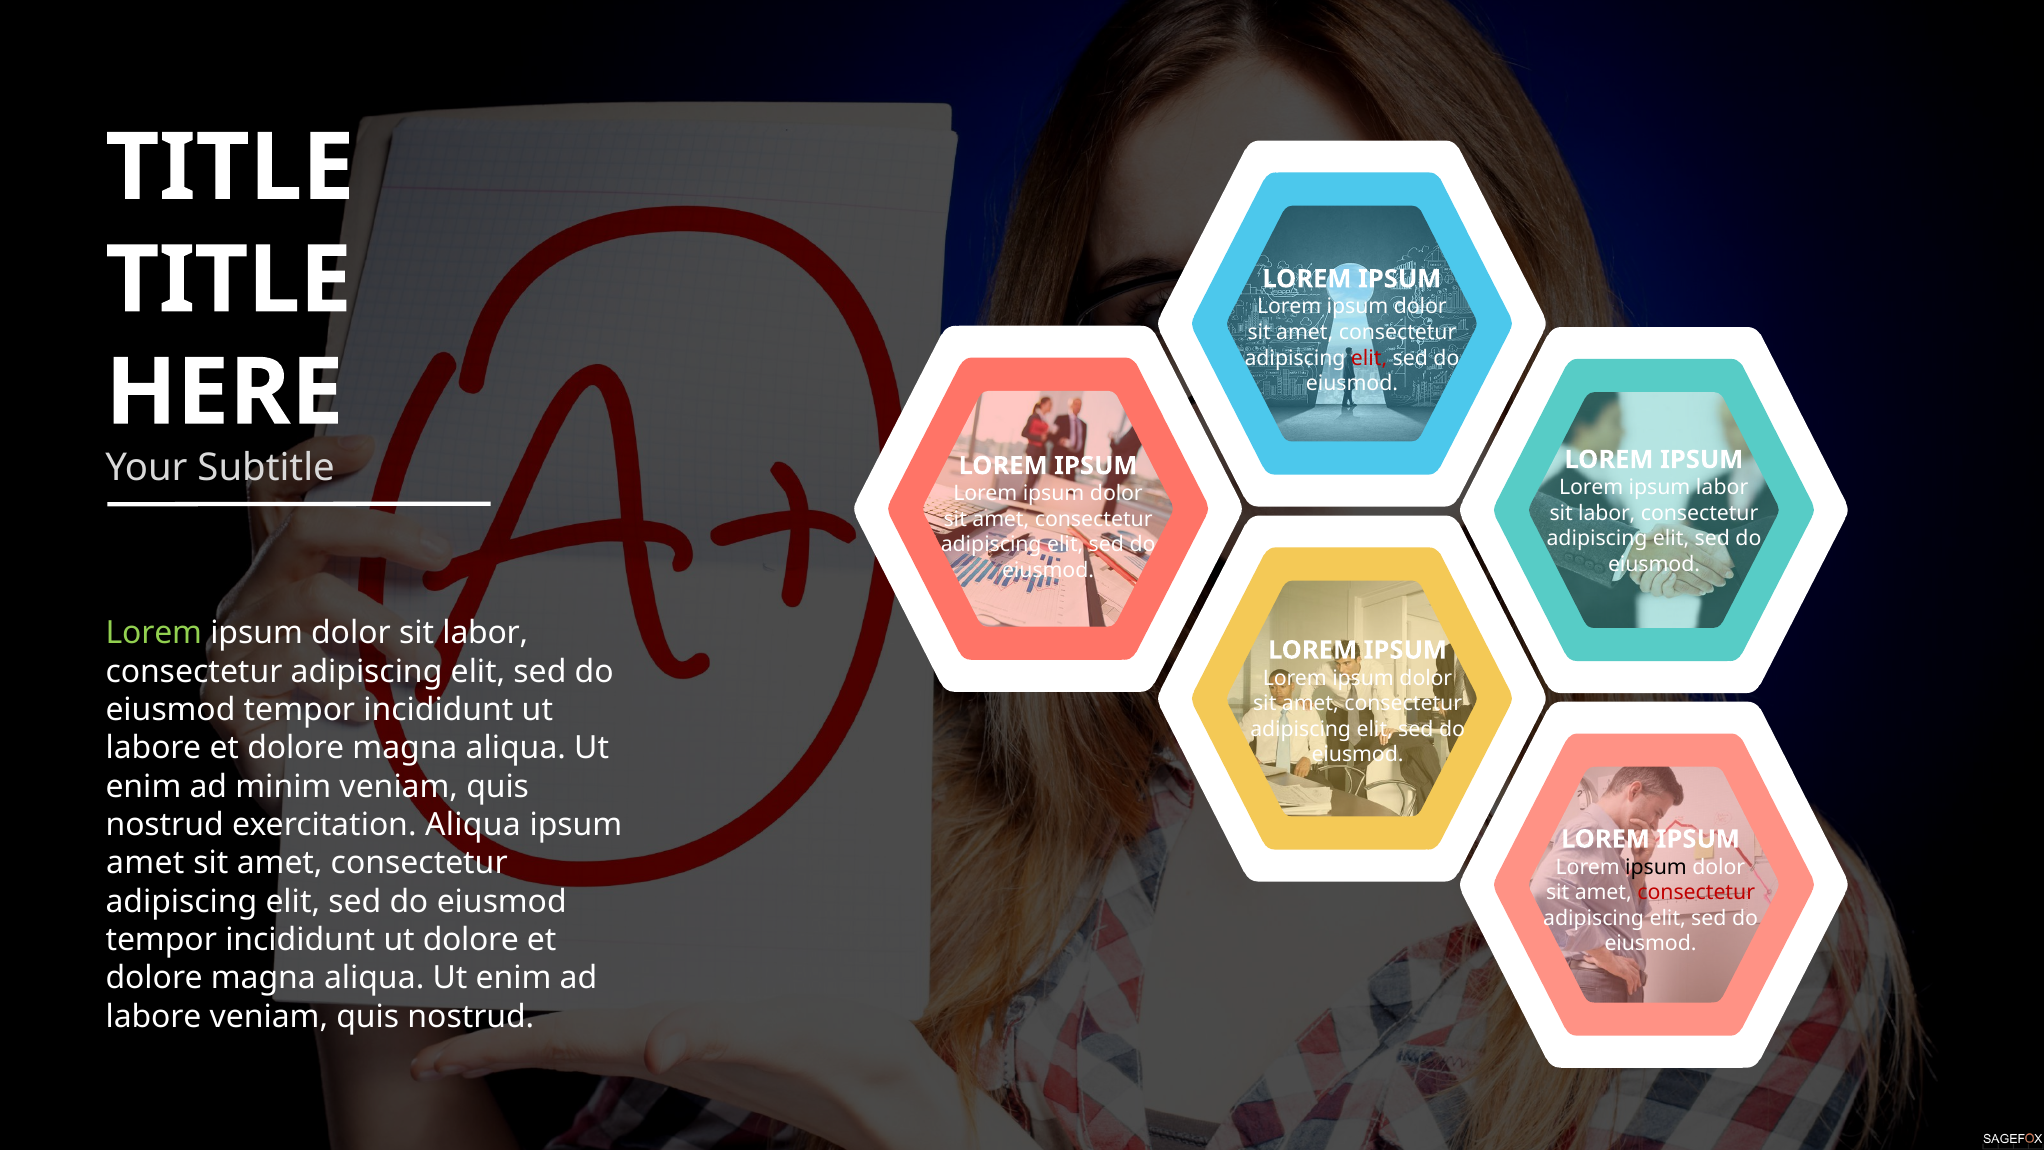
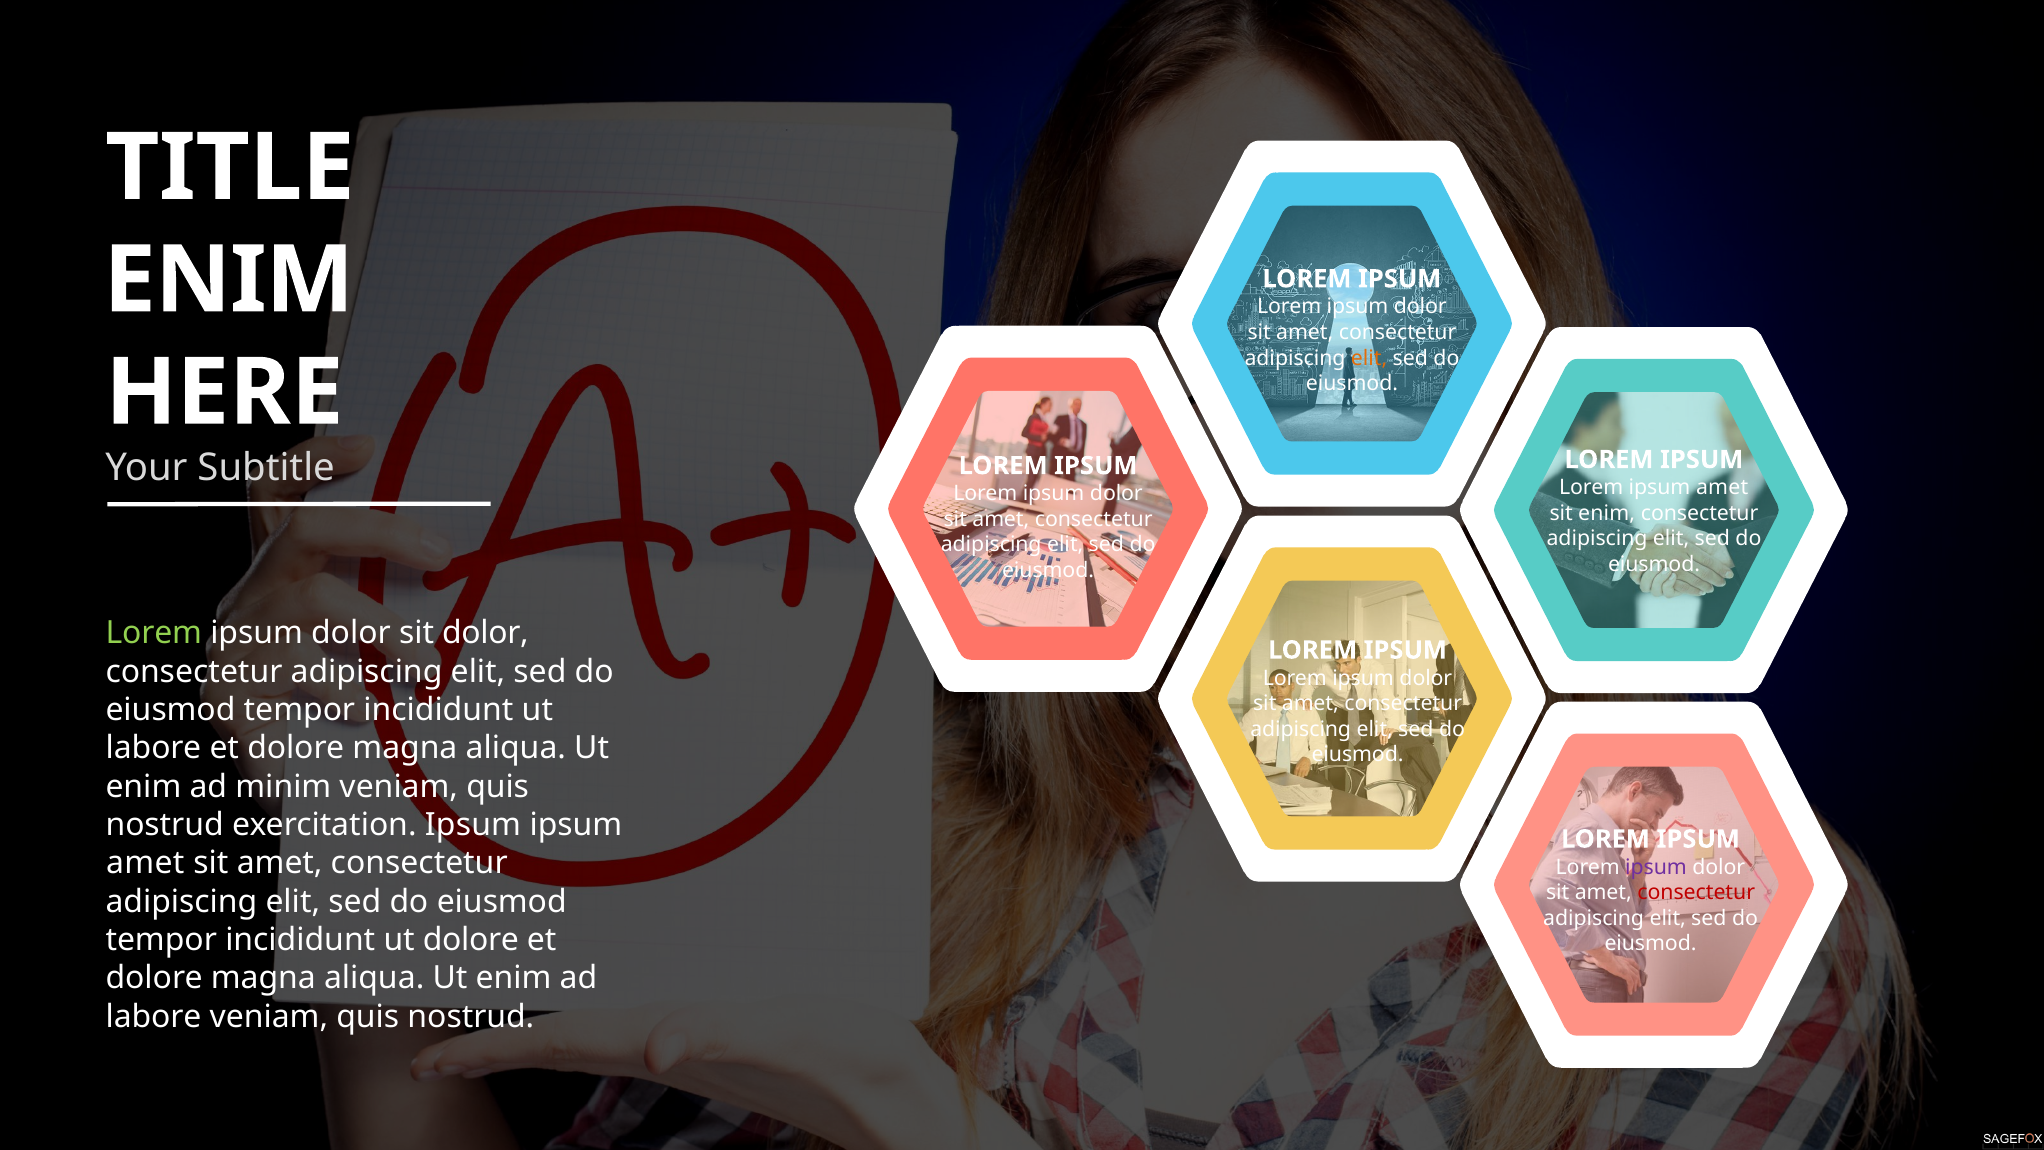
TITLE: TITLE -> ENIM (229, 280)
elit colour: red -> orange (1369, 358)
Lorem ipsum labor: labor -> amet (1722, 487)
labor: labor -> enim (1607, 513)
dolor sit labor: labor -> dolor (485, 633)
exercitation Aliqua: Aliqua -> Ipsum (473, 825)
ipsum colour: black -> purple (1656, 867)
